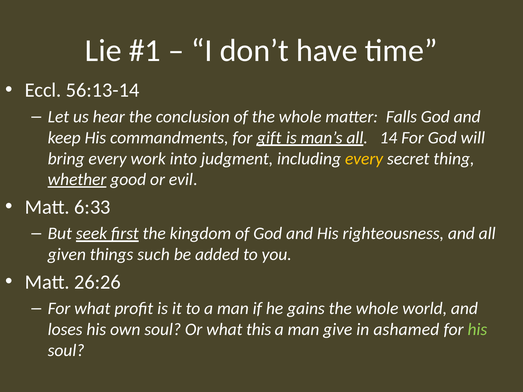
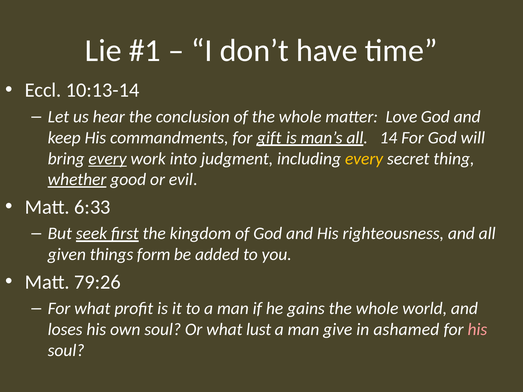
56:13-14: 56:13-14 -> 10:13-14 (103, 90)
Falls: Falls -> Love (401, 117)
every underline: none -> present (108, 159)
such: such -> form (154, 255)
26:26: 26:26 -> 79:26 (98, 282)
this: this -> lust (259, 330)
his colour: light green -> pink (477, 330)
